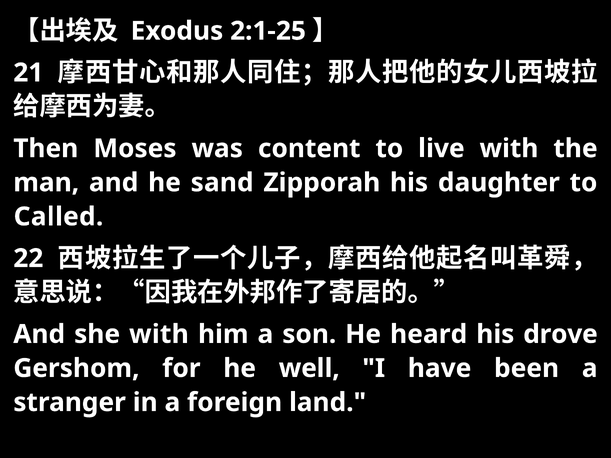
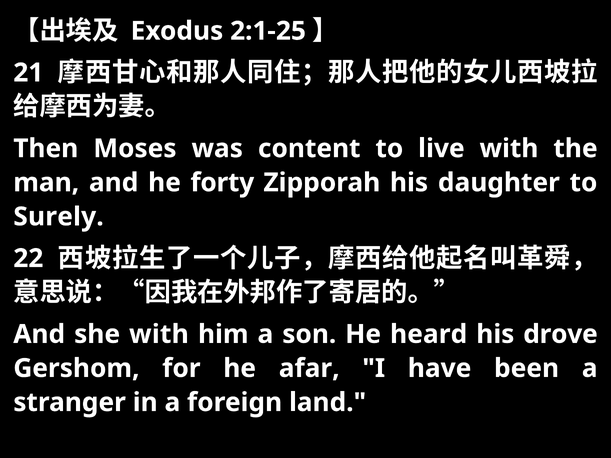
sand: sand -> forty (222, 183)
Called: Called -> Surely (59, 217)
well: well -> afar (309, 368)
